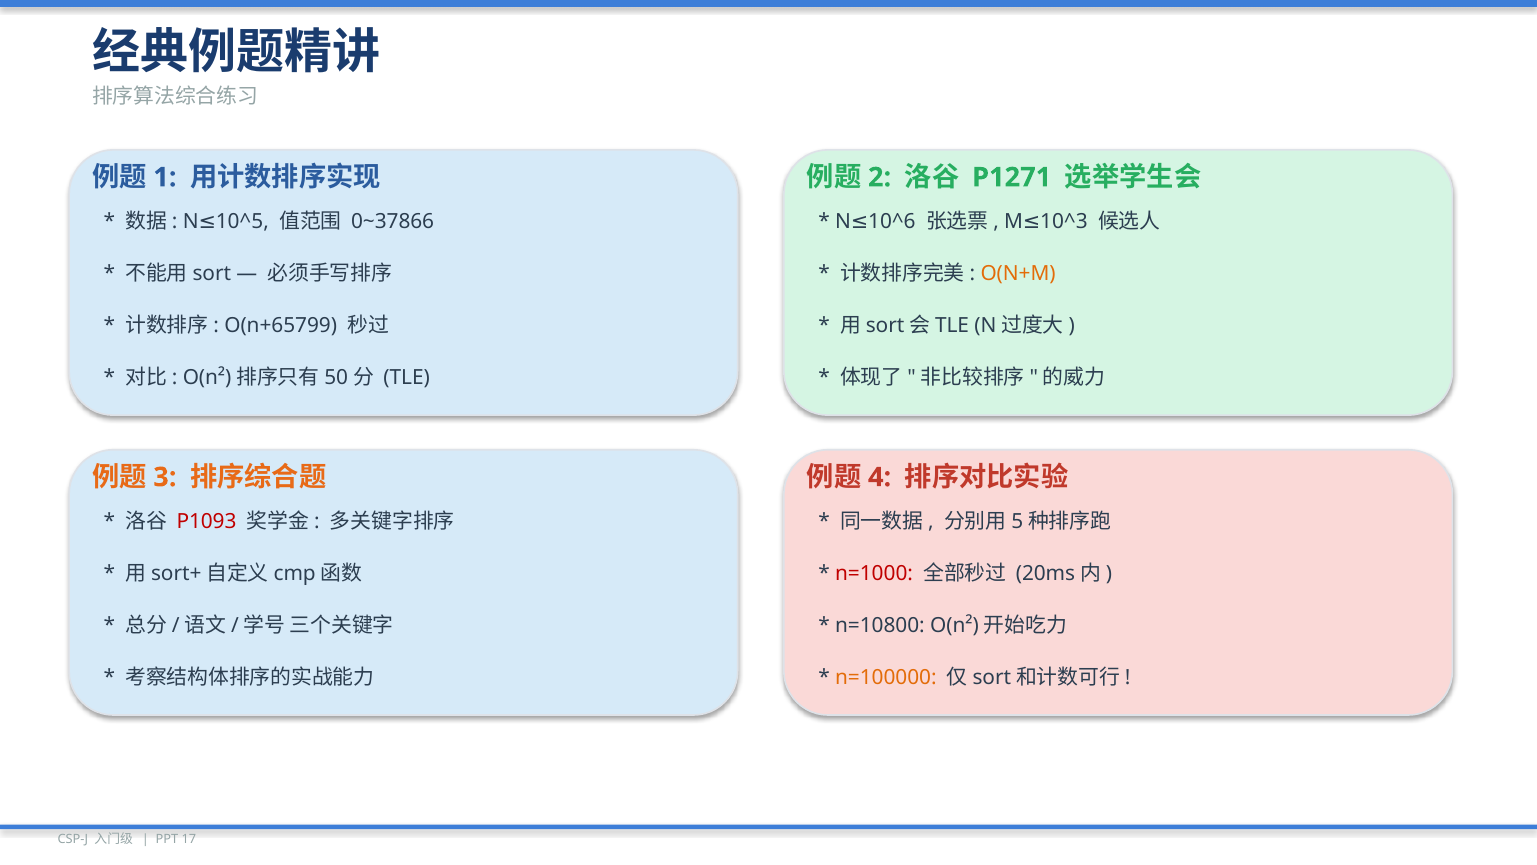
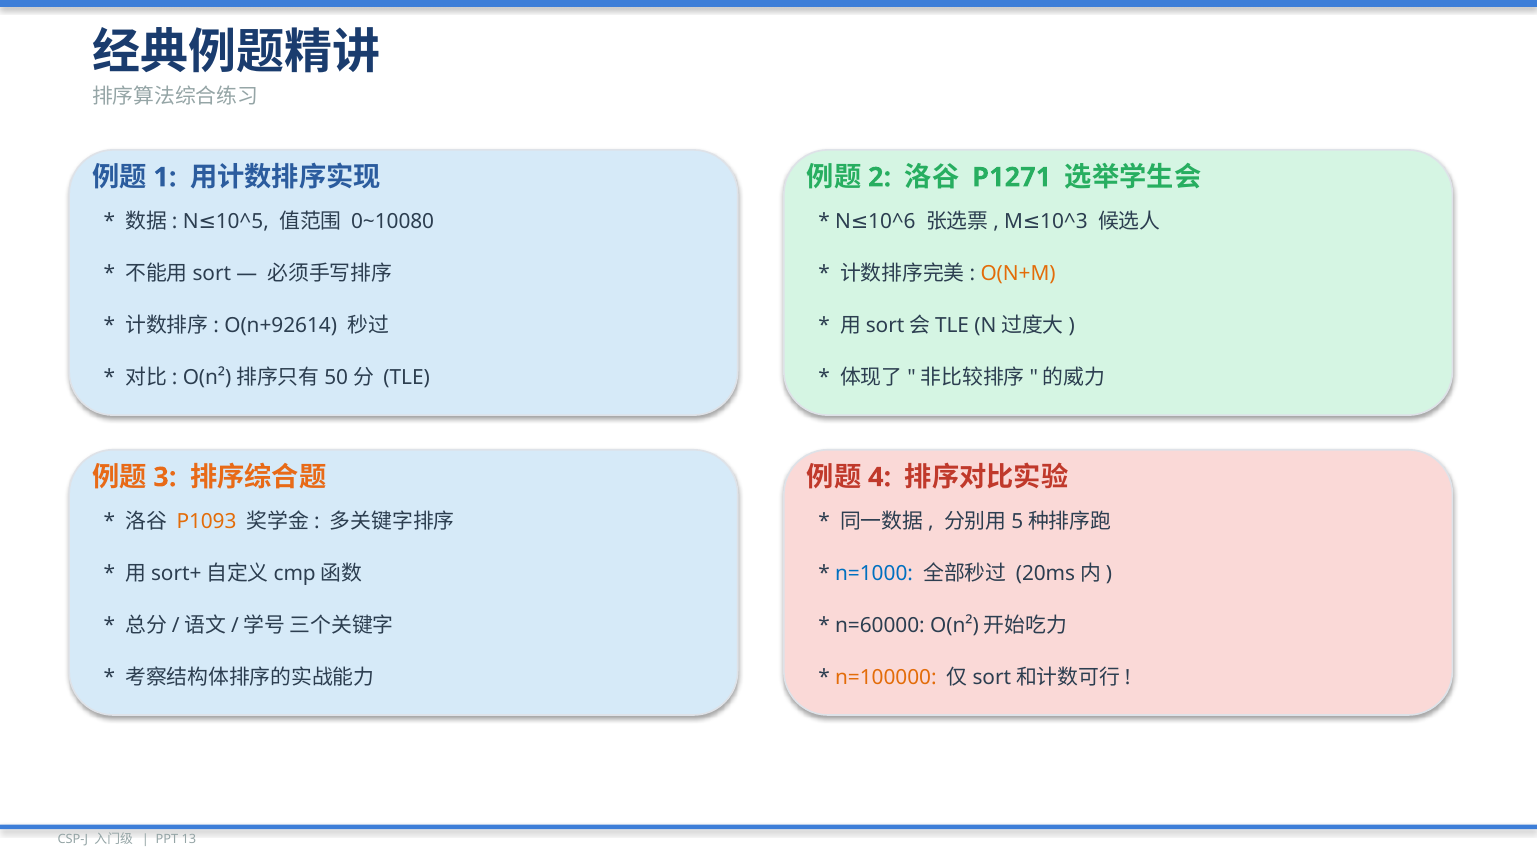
0~37866: 0~37866 -> 0~10080 (393, 221)
O(n+65799: O(n+65799 -> O(n+92614 (281, 325)
P1093 colour: red -> orange (207, 521)
n=1000 colour: red -> blue (874, 573)
n=10800: n=10800 -> n=60000 (880, 625)
17: 17 -> 13 (189, 839)
